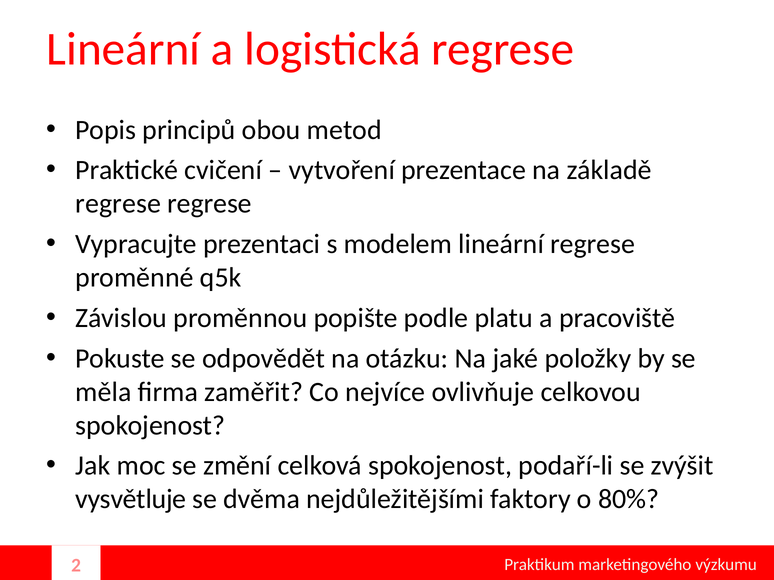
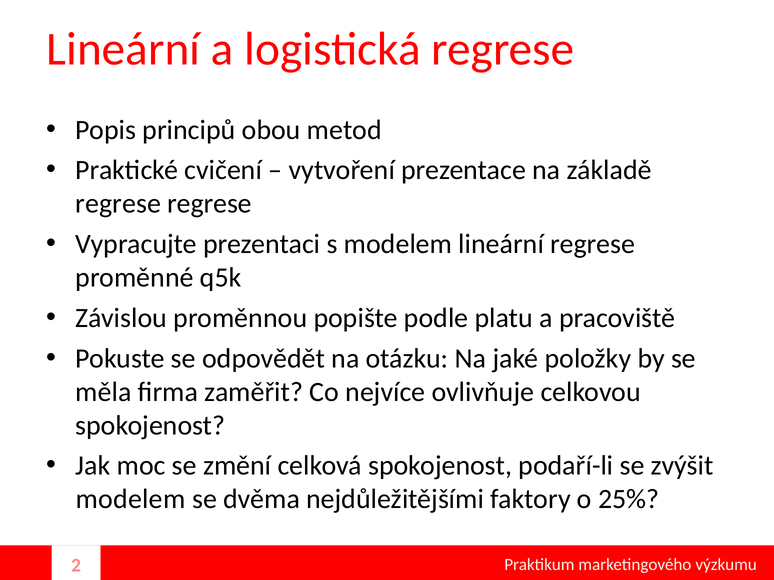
vysvětluje: vysvětluje -> modelem (131, 500)
80%: 80% -> 25% (629, 500)
